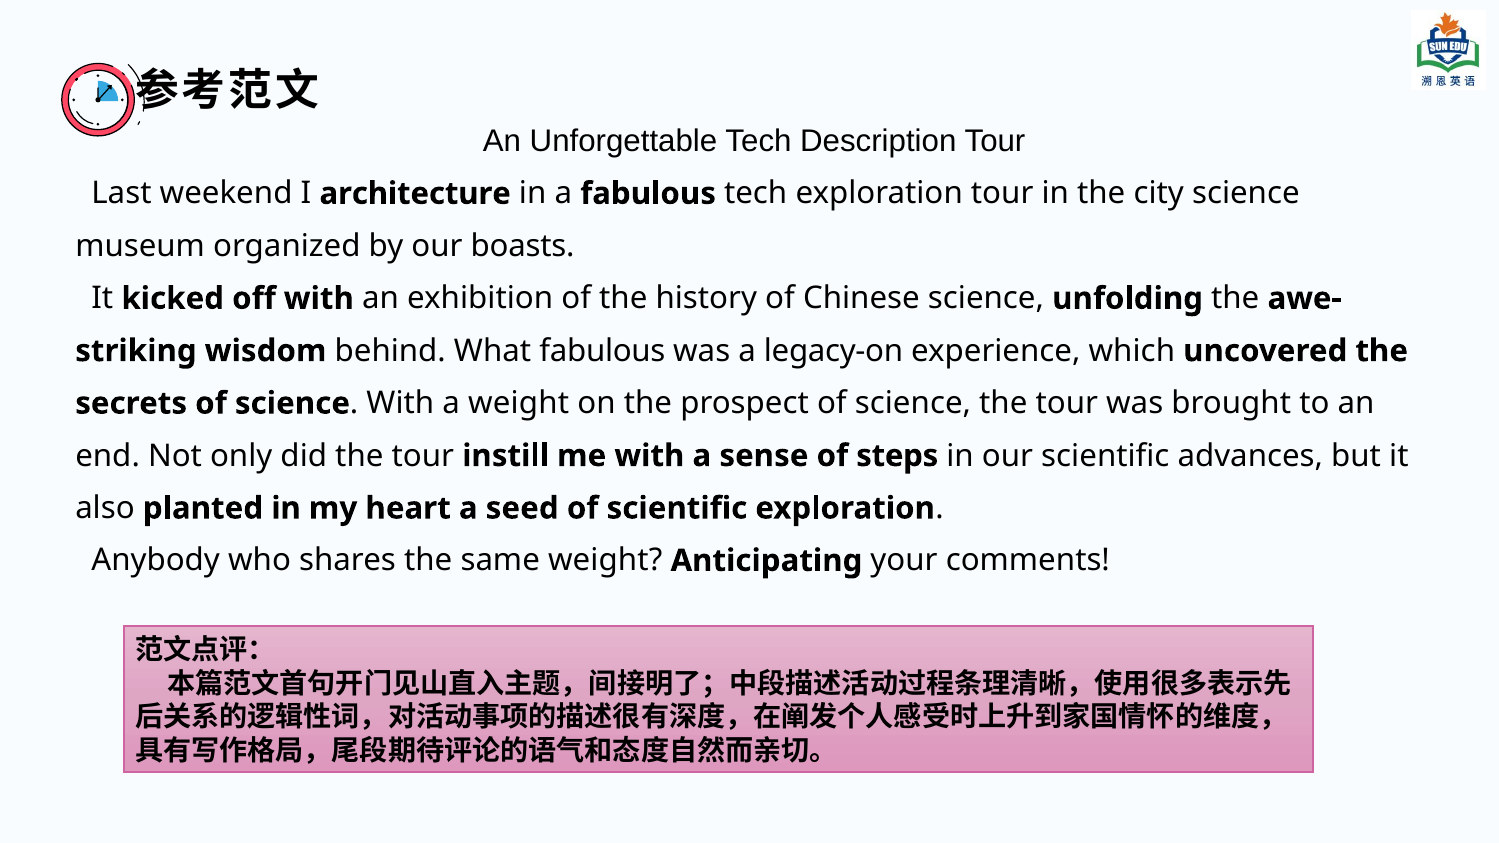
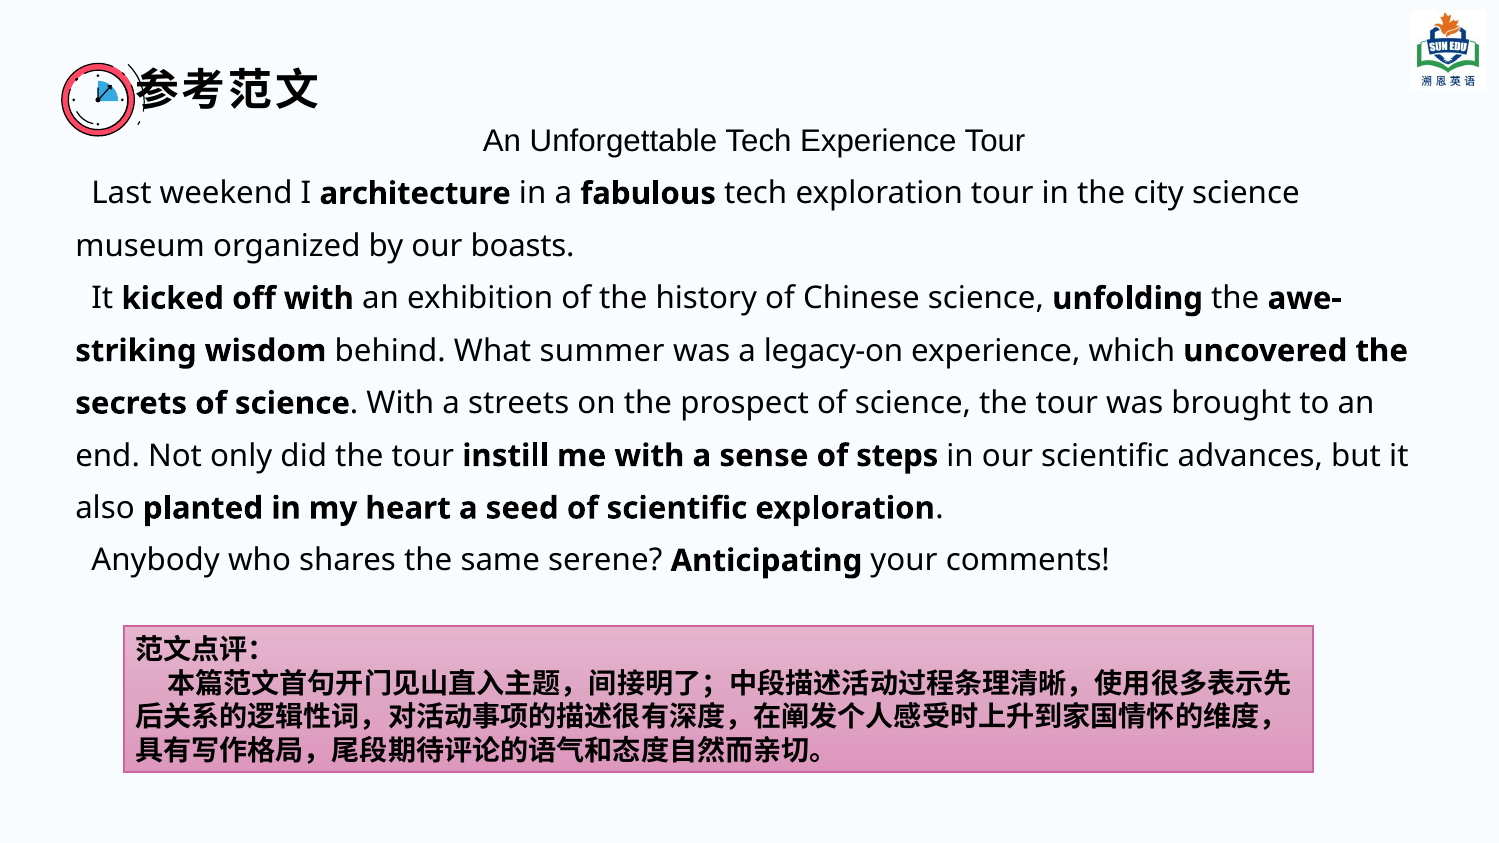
Tech Description: Description -> Experience (878, 141)
What fabulous: fabulous -> summer (602, 351)
a weight: weight -> streets (519, 403)
same weight: weight -> serene (605, 561)
